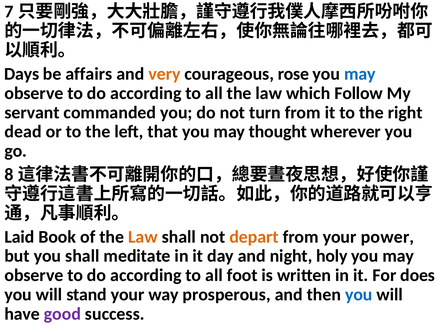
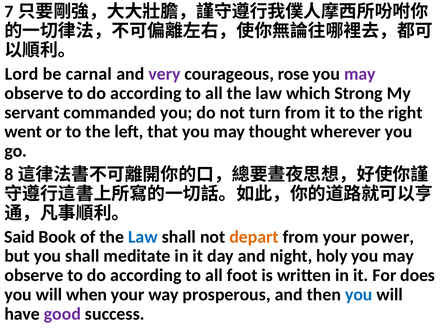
Days: Days -> Lord (22, 74)
affairs: affairs -> carnal (89, 74)
very colour: orange -> purple (164, 74)
may colour: blue -> purple (360, 74)
Follow: Follow -> Strong (359, 93)
dead: dead -> went (23, 132)
Laid: Laid -> Said (19, 237)
Law colour: orange -> blue (143, 237)
stand: stand -> when (87, 295)
